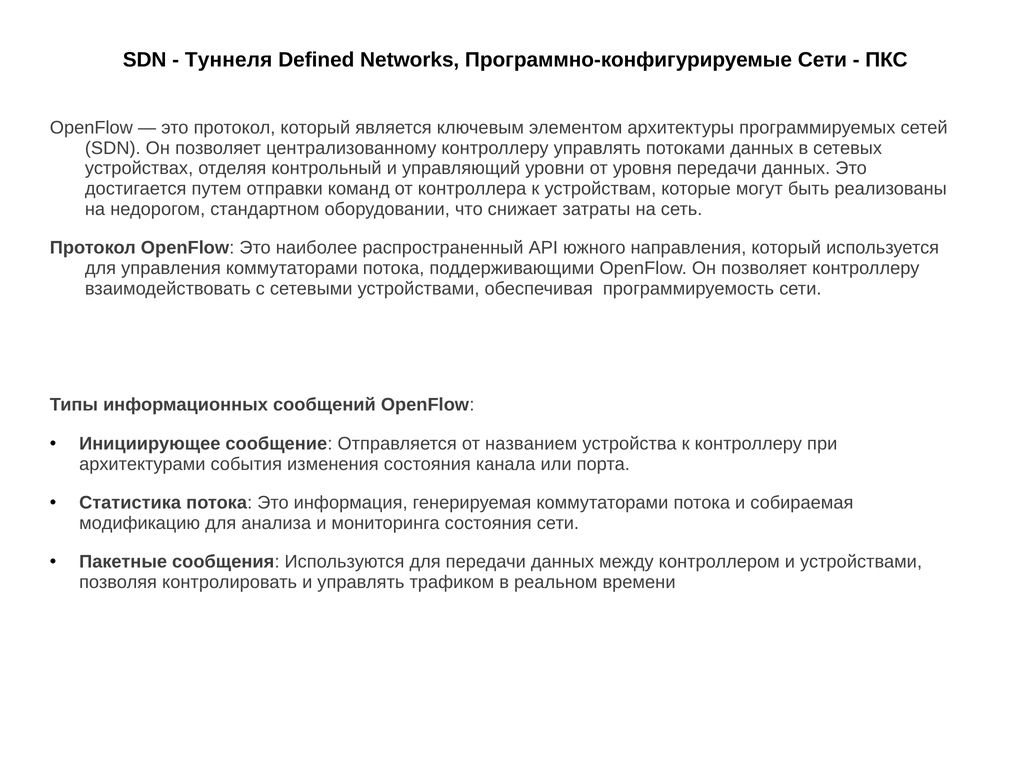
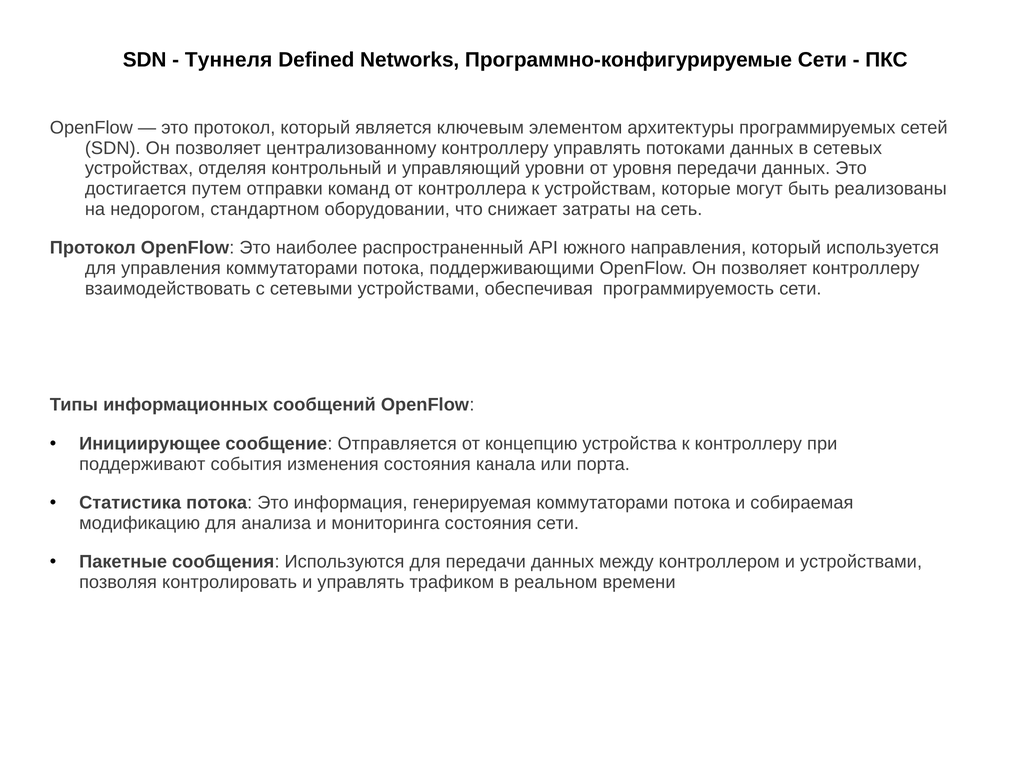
названием: названием -> концепцию (531, 443)
архитектурами: архитектурами -> поддерживают (142, 464)
